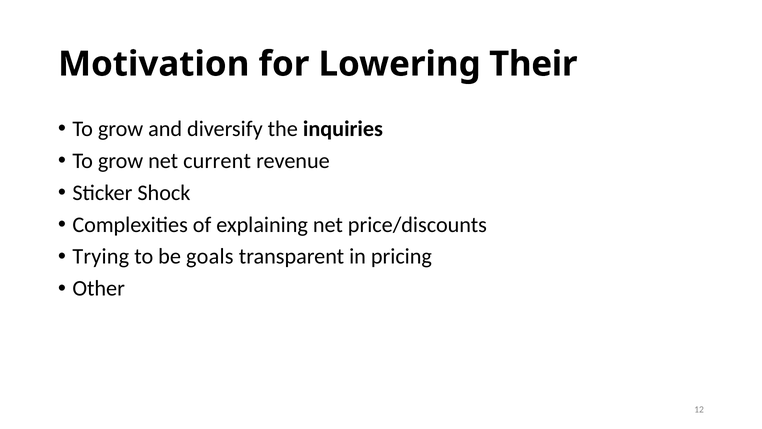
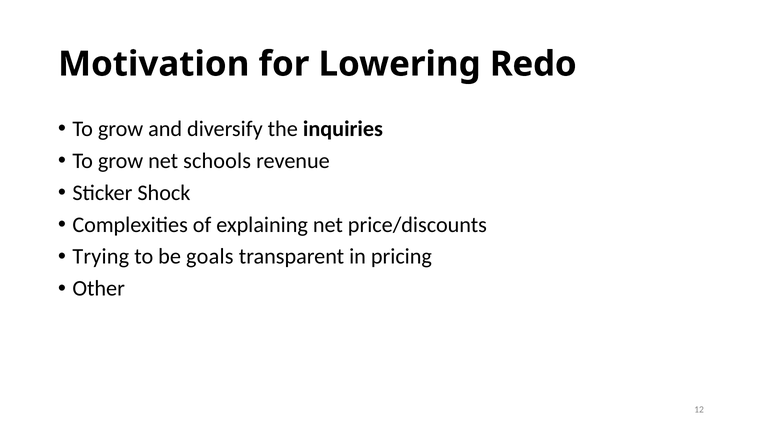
Their: Their -> Redo (533, 64)
current: current -> schools (217, 161)
